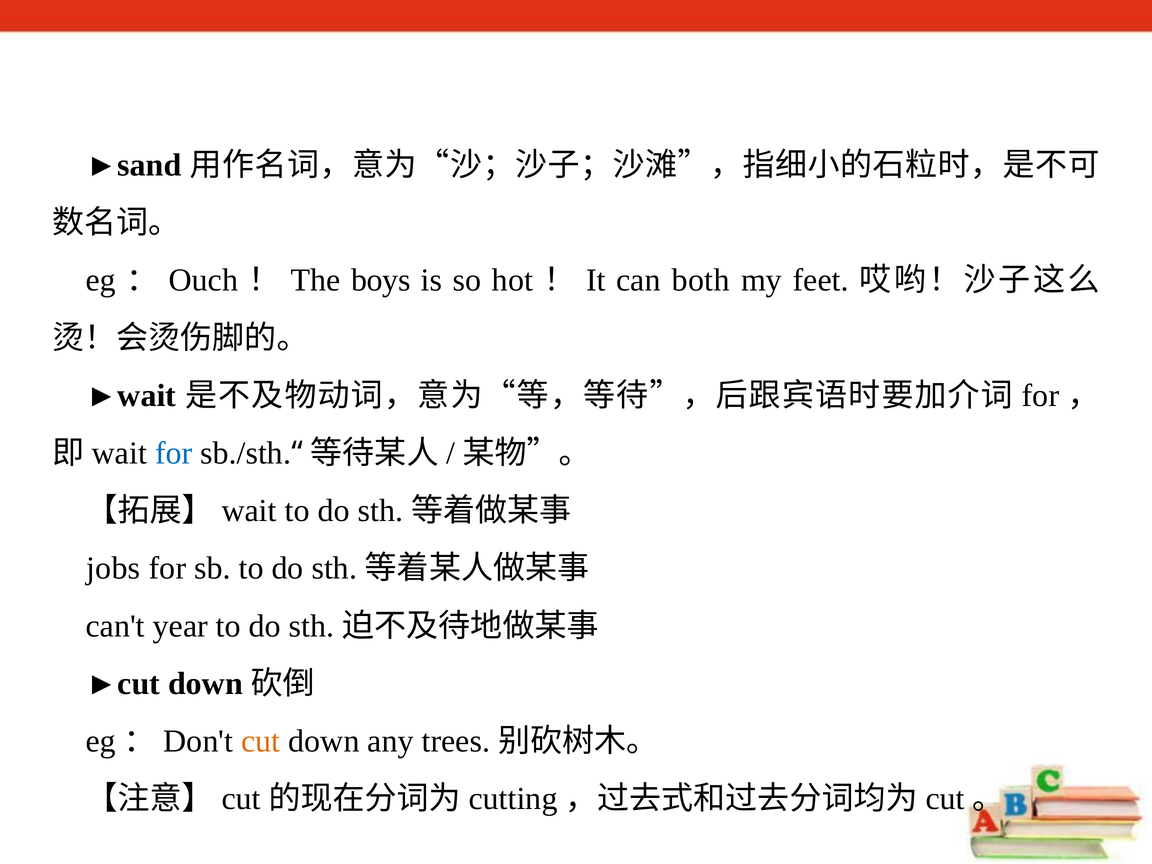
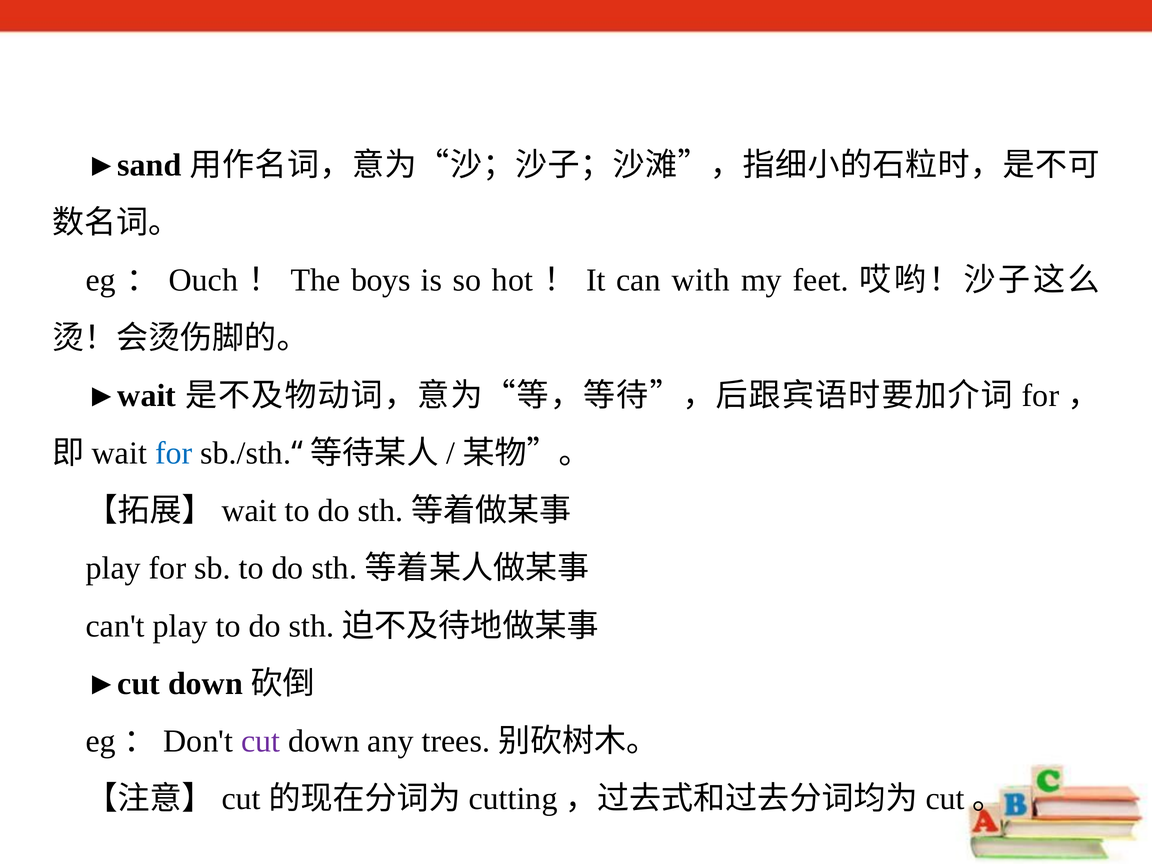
both: both -> with (701, 280)
jobs: jobs -> play (113, 568)
can't year: year -> play (180, 626)
cut colour: orange -> purple (261, 741)
